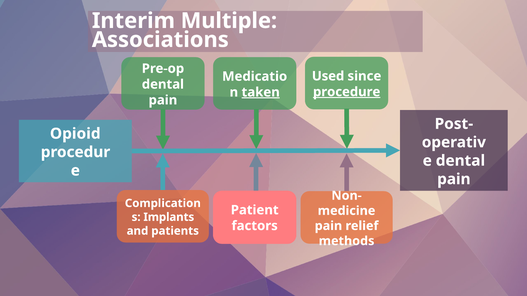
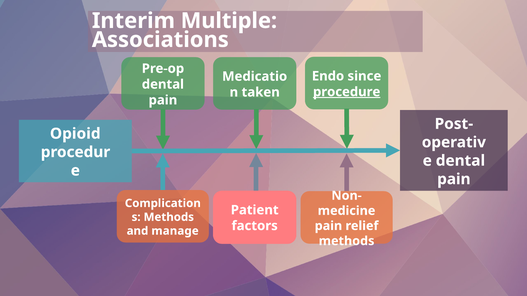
Used: Used -> Endo (328, 76)
taken underline: present -> none (261, 92)
Implants: Implants -> Methods (169, 217)
patients: patients -> manage (175, 231)
